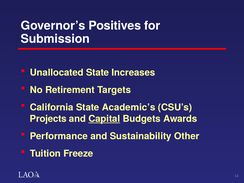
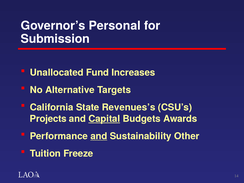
Positives: Positives -> Personal (115, 26)
Unallocated State: State -> Fund (98, 73)
Retirement: Retirement -> Alternative (70, 90)
Academic’s: Academic’s -> Revenues’s (129, 107)
and underline: none -> present (99, 136)
